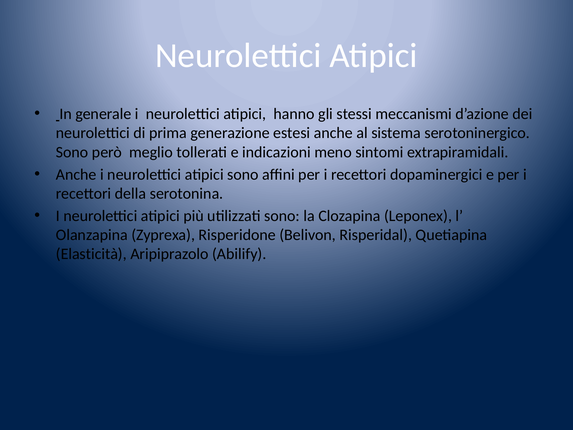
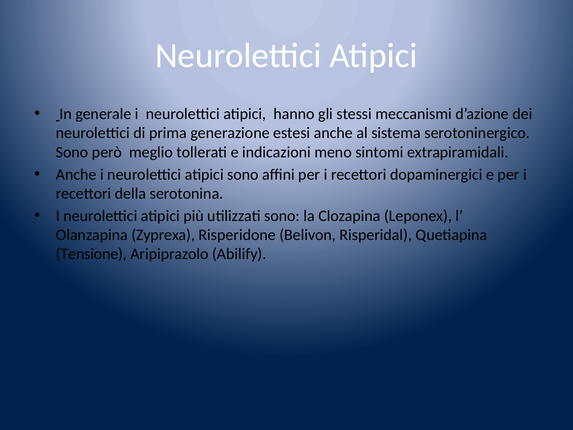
Elasticità: Elasticità -> Tensione (91, 254)
